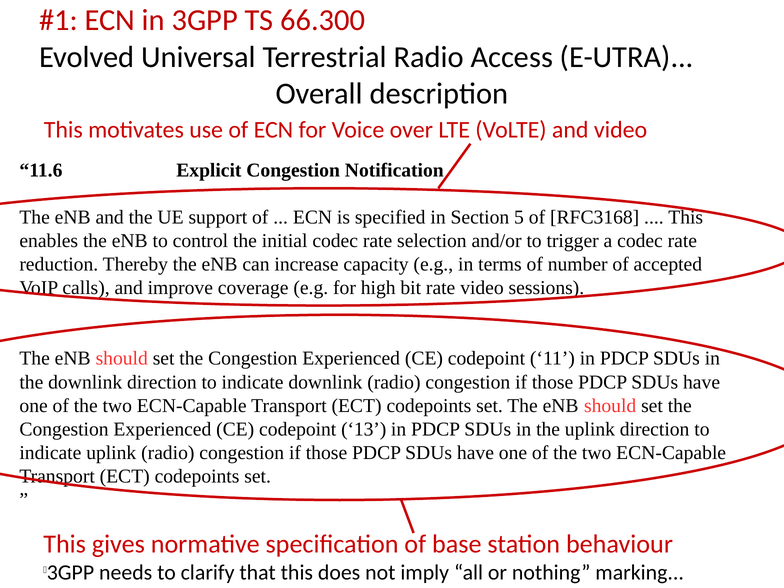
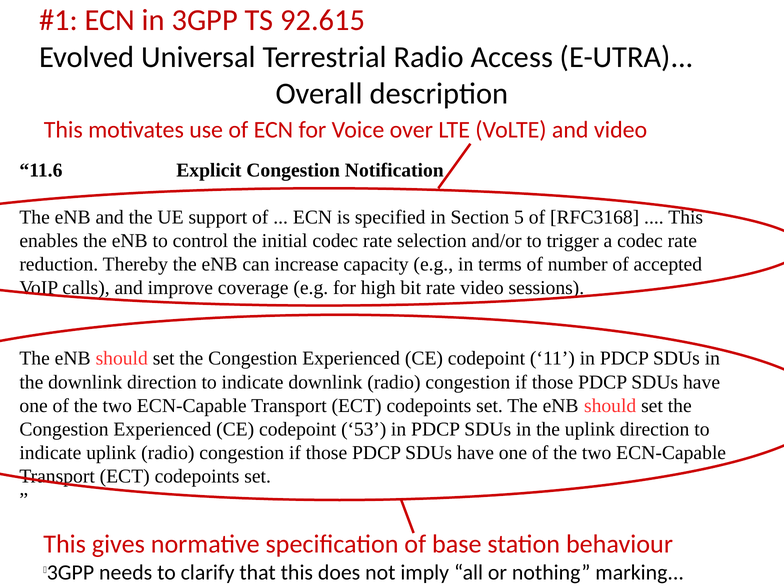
66.300: 66.300 -> 92.615 (323, 20)
13: 13 -> 53 (364, 429)
